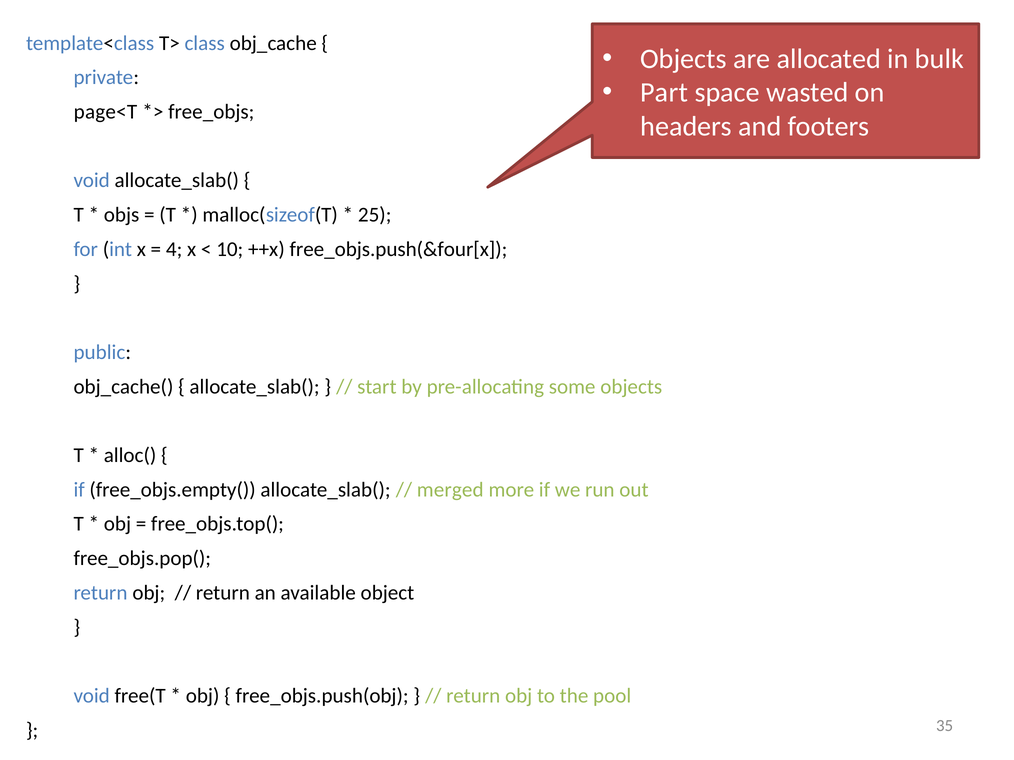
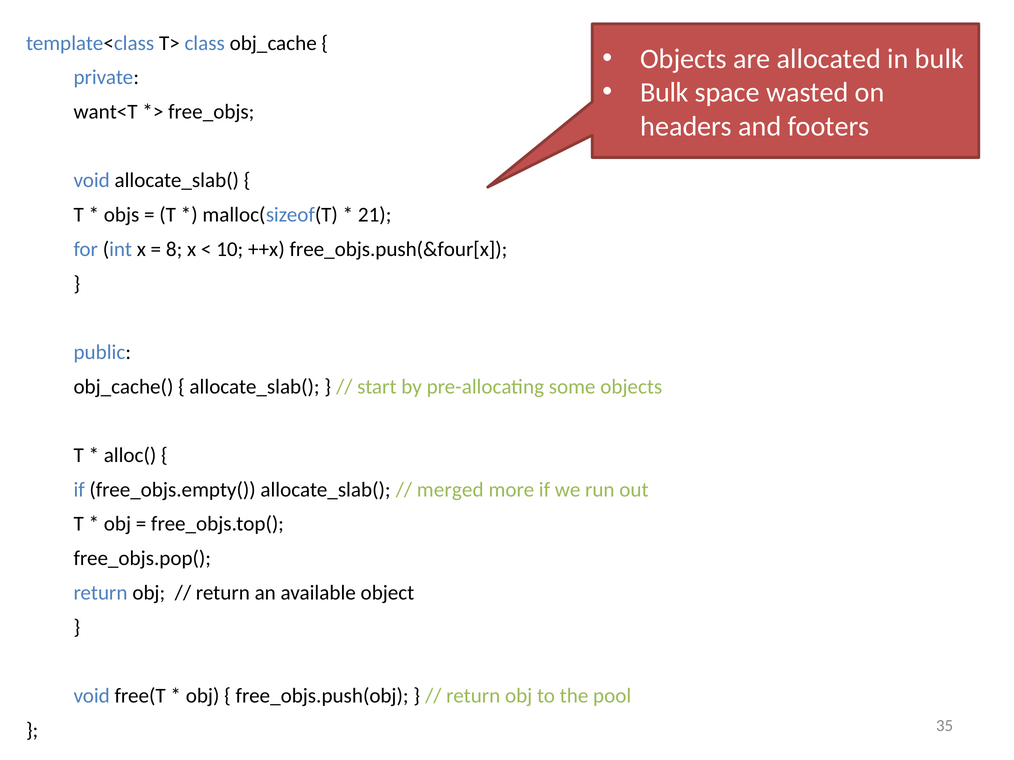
Part: Part -> Bulk (664, 93)
page<T: page<T -> want<T (106, 112)
25: 25 -> 21 (375, 215)
4: 4 -> 8 (174, 249)
